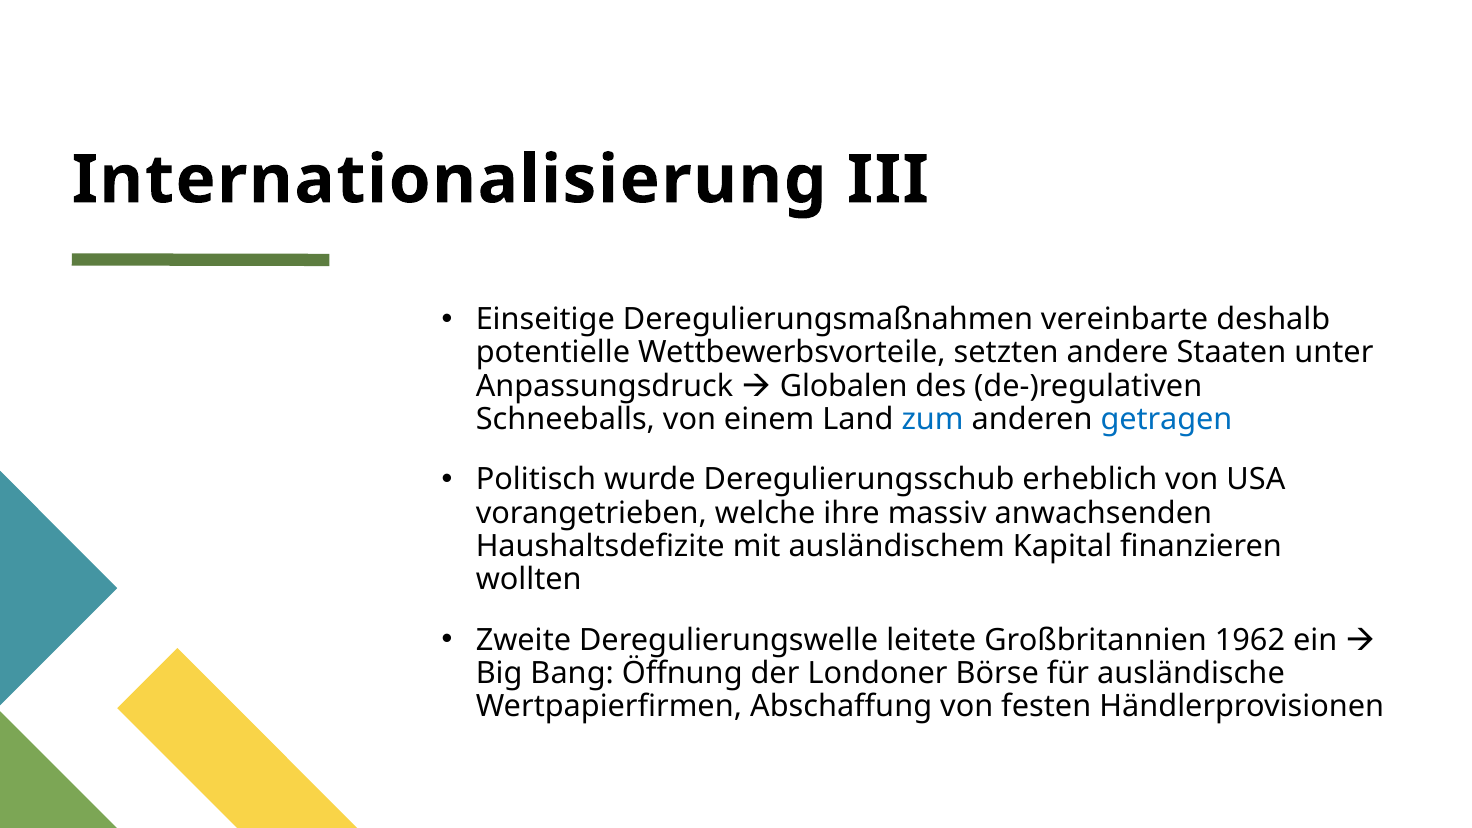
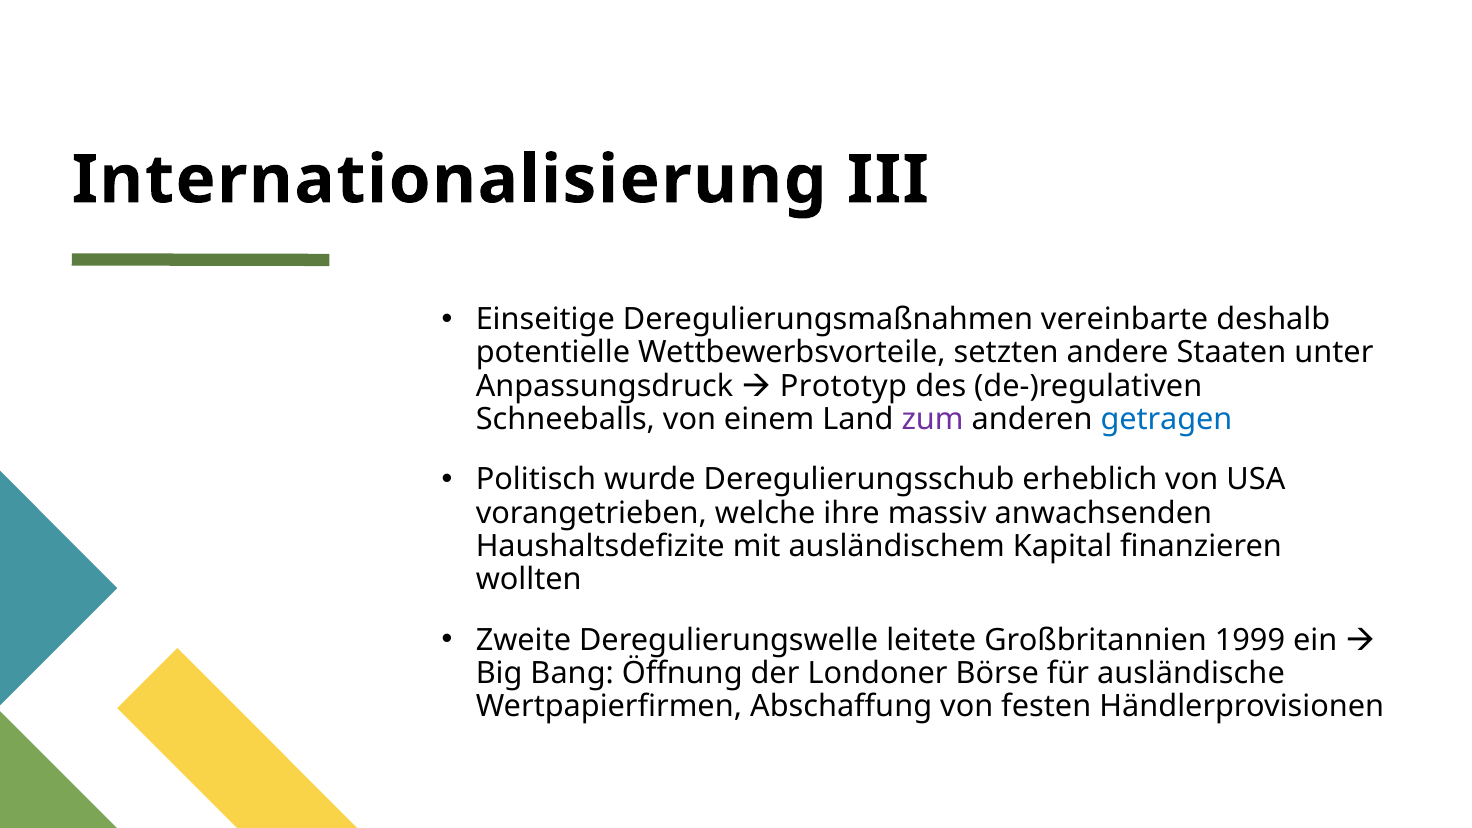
Globalen: Globalen -> Prototyp (844, 386)
zum colour: blue -> purple (933, 419)
1962: 1962 -> 1999 (1250, 640)
